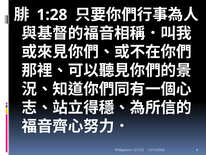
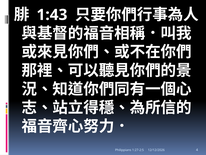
1:28: 1:28 -> 1:43 (52, 15)
